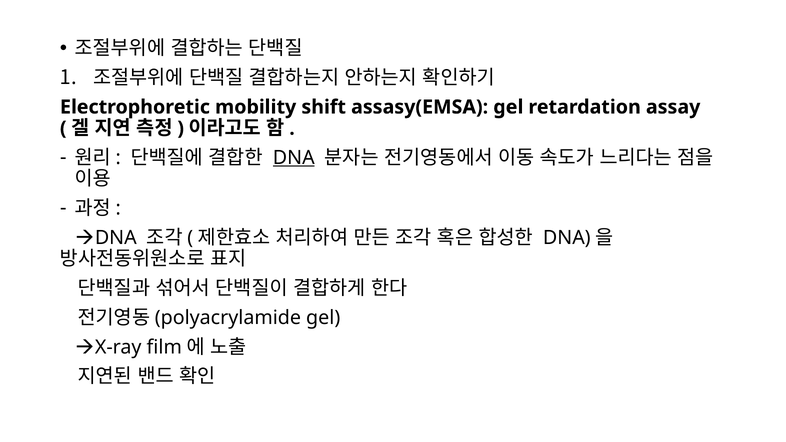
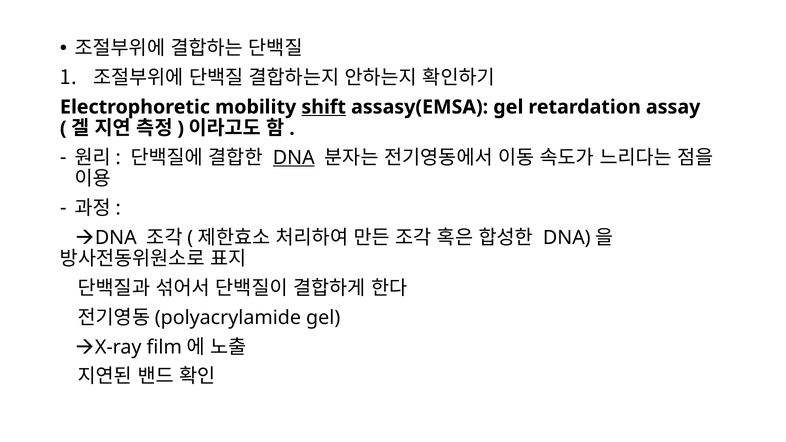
shift underline: none -> present (324, 107)
